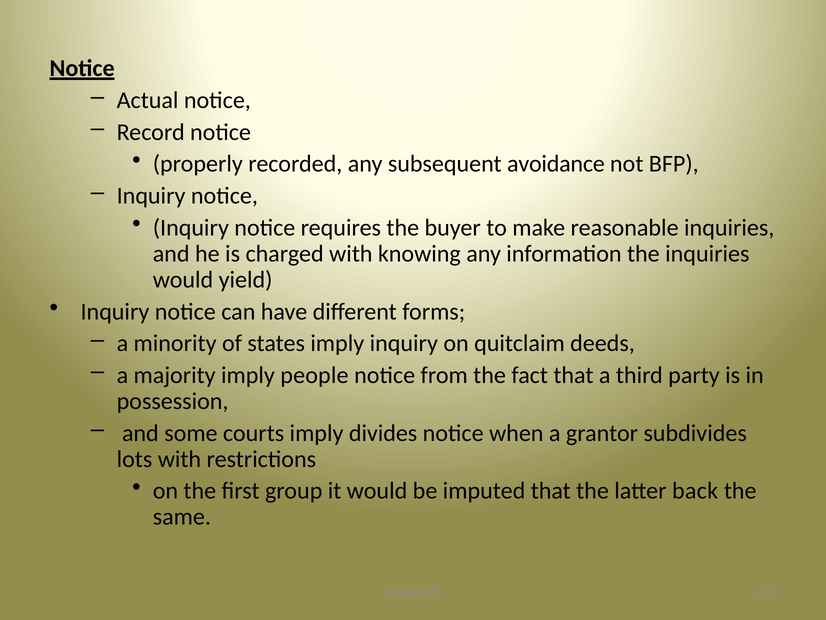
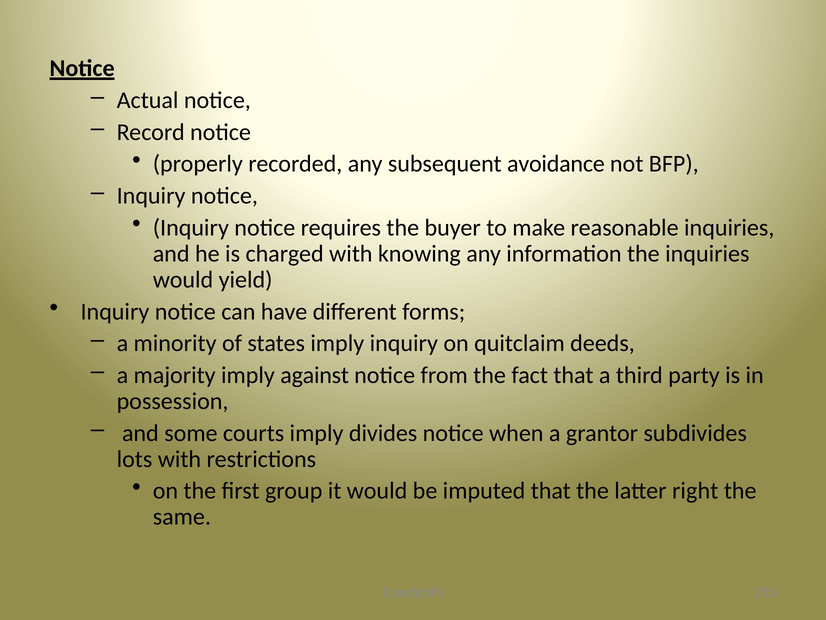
people: people -> against (315, 375)
back: back -> right (695, 491)
